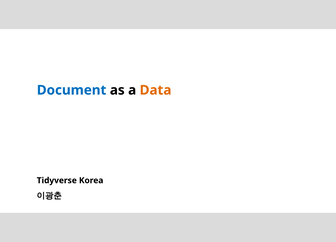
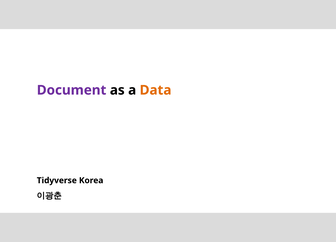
Document colour: blue -> purple (72, 90)
